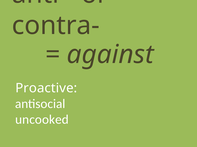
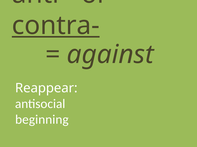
contra- underline: none -> present (56, 26)
Proactive: Proactive -> Reappear (46, 89)
uncooked: uncooked -> beginning (42, 120)
